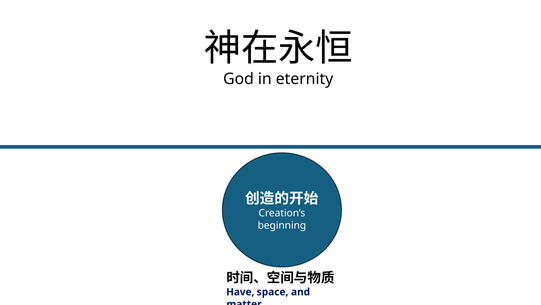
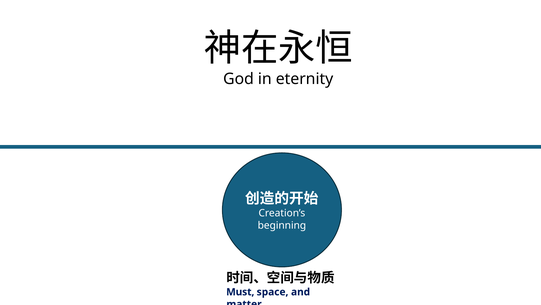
Have: Have -> Must (240, 291)
